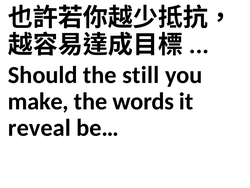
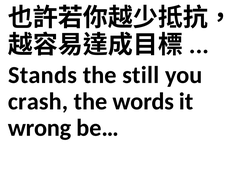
Should: Should -> Stands (43, 75)
make: make -> crash (38, 101)
reveal: reveal -> wrong (40, 127)
